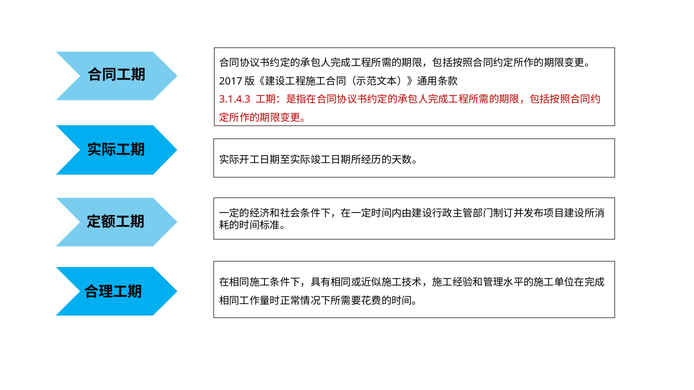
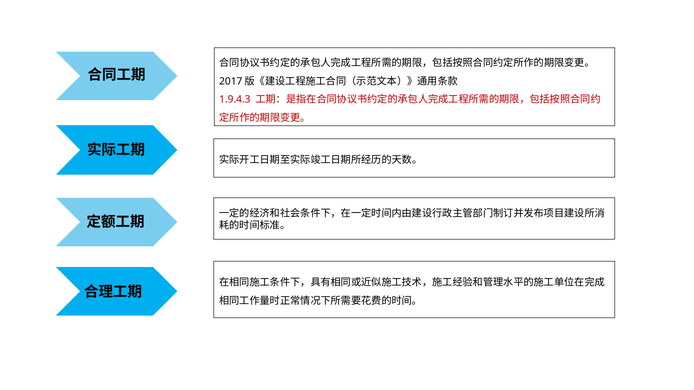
3.1.4.3: 3.1.4.3 -> 1.9.4.3 (235, 100)
